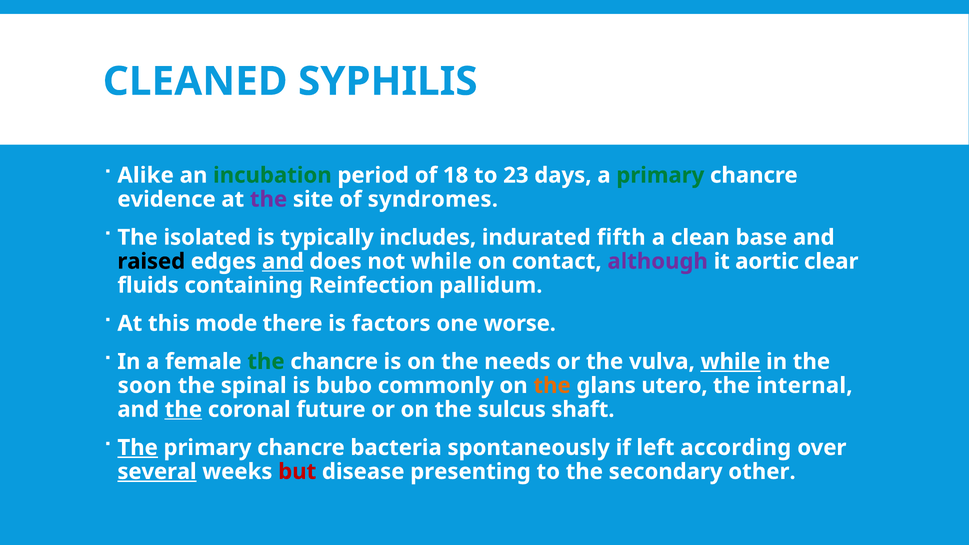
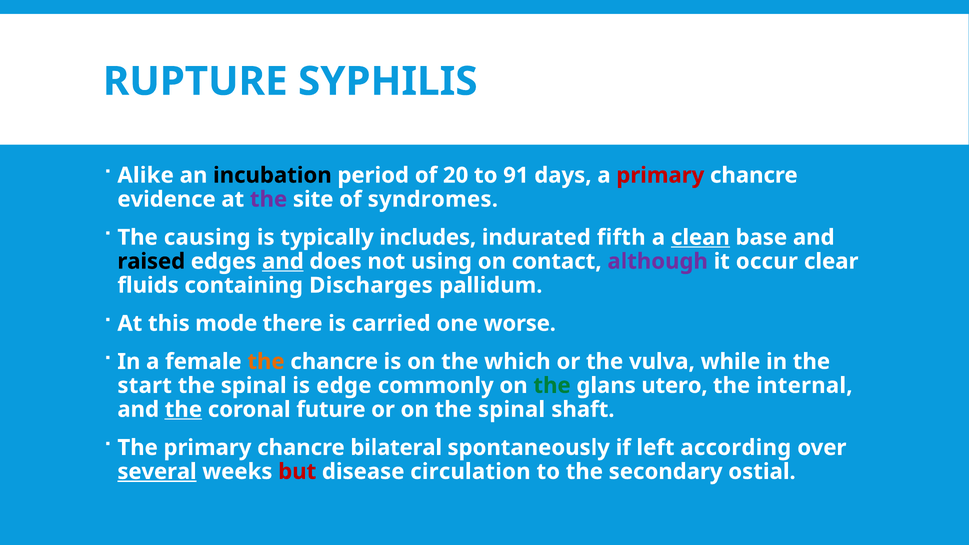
CLEANED: CLEANED -> RUPTURE (195, 82)
incubation colour: green -> black (272, 175)
18: 18 -> 20 (456, 175)
23: 23 -> 91 (516, 175)
primary colour: green -> red (660, 175)
isolated: isolated -> causing (207, 237)
clean underline: none -> present (700, 237)
not while: while -> using (441, 261)
aortic: aortic -> occur (767, 261)
Reinfection: Reinfection -> Discharges (371, 285)
factors: factors -> carried (391, 324)
the colour: green -> orange (266, 362)
needs: needs -> which (517, 362)
while underline: present -> none (731, 362)
soon: soon -> start (145, 386)
bubo: bubo -> edge (344, 386)
the colour: orange -> green (552, 386)
on the sulcus: sulcus -> spinal (512, 410)
The underline: present -> none (138, 448)
bacteria: bacteria -> bilateral (396, 448)
presenting: presenting -> circulation (470, 472)
other: other -> ostial (762, 472)
